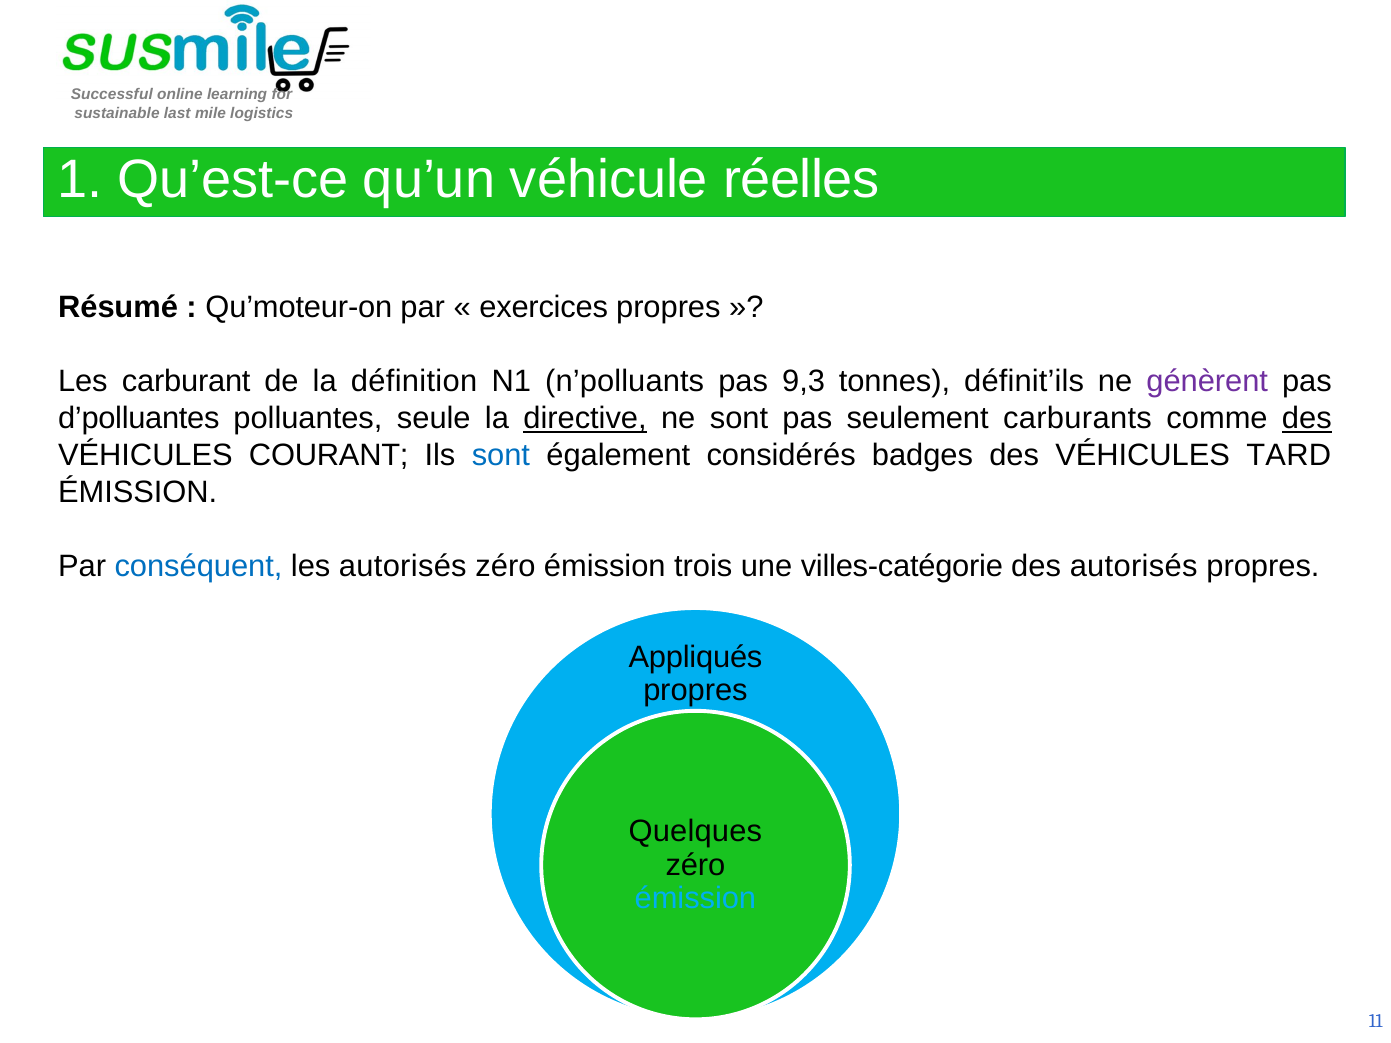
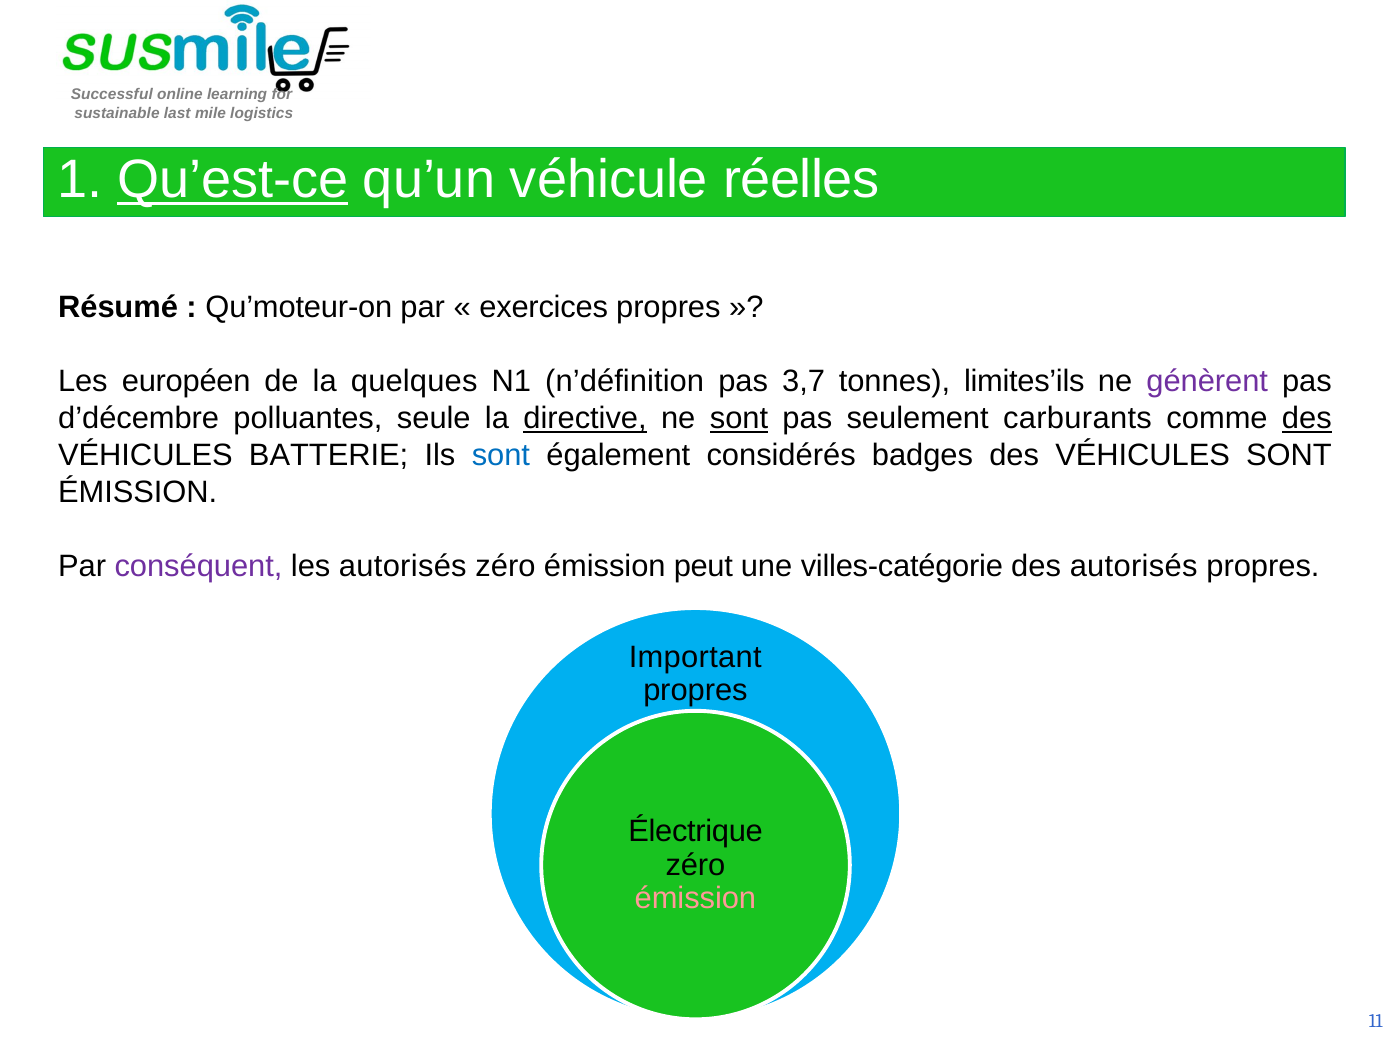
Qu’est-ce underline: none -> present (233, 180)
carburant: carburant -> européen (186, 381)
définition: définition -> quelques (414, 381)
n’polluants: n’polluants -> n’définition (625, 381)
9,3: 9,3 -> 3,7 (804, 381)
définit’ils: définit’ils -> limites’ils (1024, 381)
d’polluantes: d’polluantes -> d’décembre (139, 418)
sont underline: none -> present (739, 418)
COURANT: COURANT -> BATTERIE (329, 456)
VÉHICULES TARD: TARD -> SONT (1289, 456)
conséquent colour: blue -> purple (198, 567)
trois: trois -> peut (703, 567)
Appliqués: Appliqués -> Important (695, 657)
Quelques: Quelques -> Électrique (696, 832)
émission colour: light blue -> pink (695, 898)
